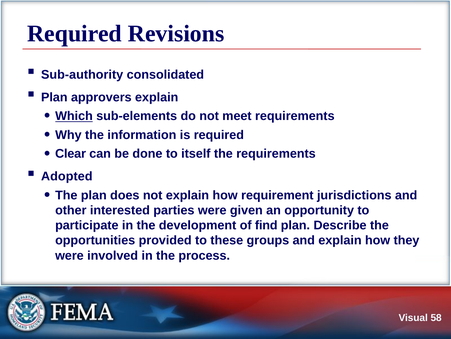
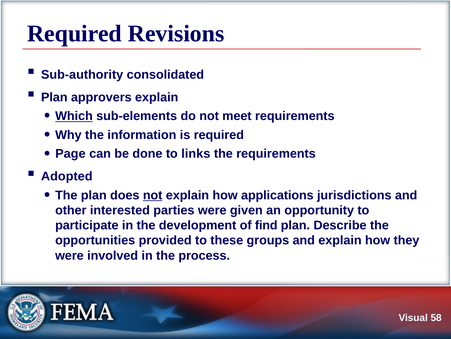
Clear: Clear -> Page (70, 154)
itself: itself -> links (196, 154)
not underline: none -> present (153, 195)
requirement: requirement -> applications (277, 195)
